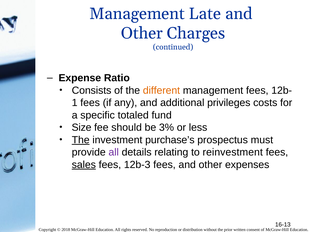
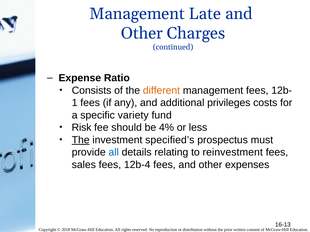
totaled: totaled -> variety (133, 115)
Size: Size -> Risk (82, 128)
3%: 3% -> 4% (166, 128)
purchase’s: purchase’s -> specified’s (170, 140)
all colour: purple -> blue (114, 153)
sales underline: present -> none (84, 165)
12b-3: 12b-3 -> 12b-4 (137, 165)
